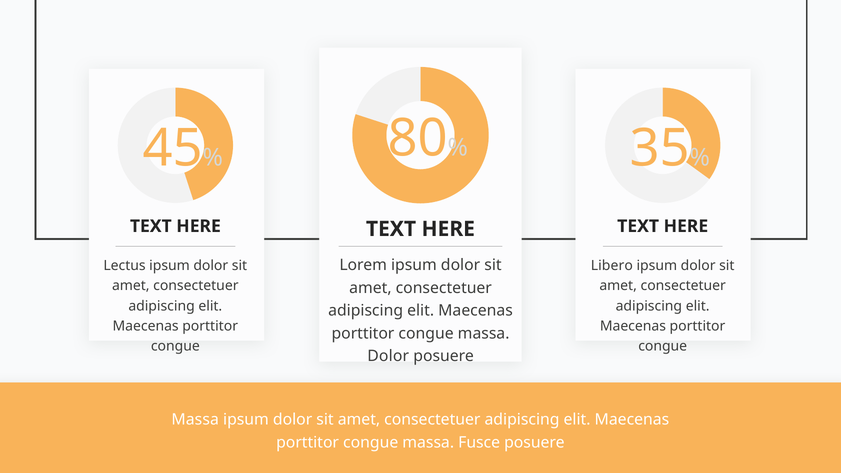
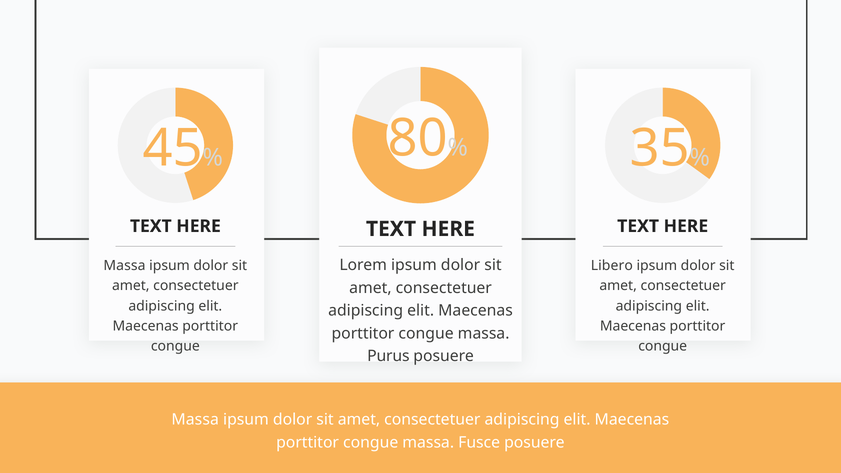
Lectus: Lectus -> Massa (124, 266)
Dolor: Dolor -> Purus (388, 356)
